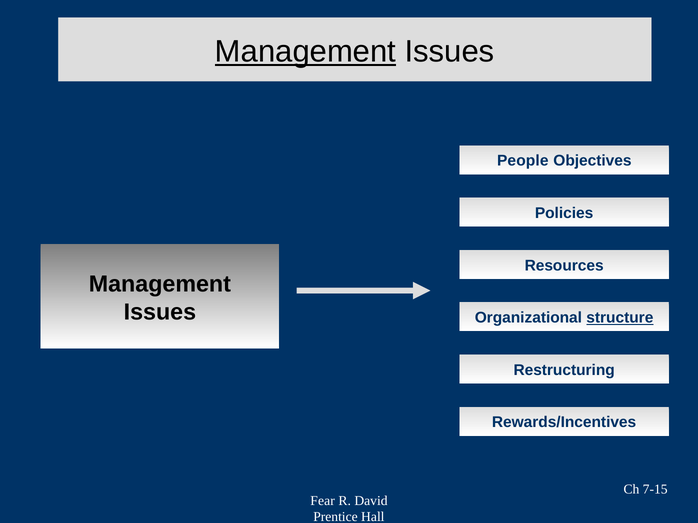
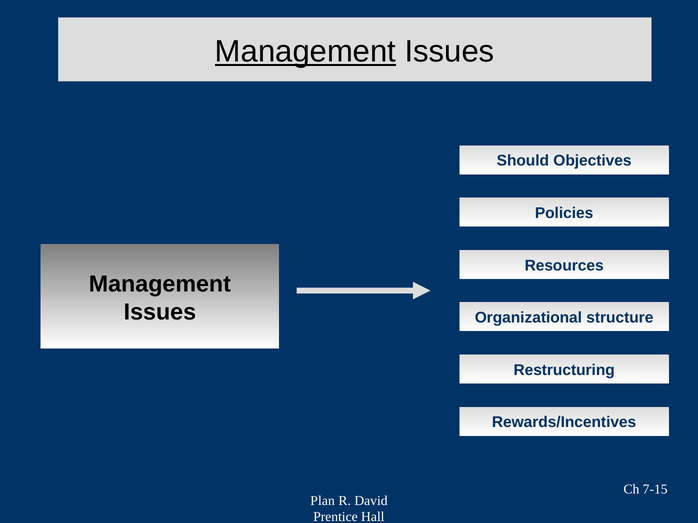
People: People -> Should (523, 161)
structure underline: present -> none (620, 318)
Fear: Fear -> Plan (323, 501)
